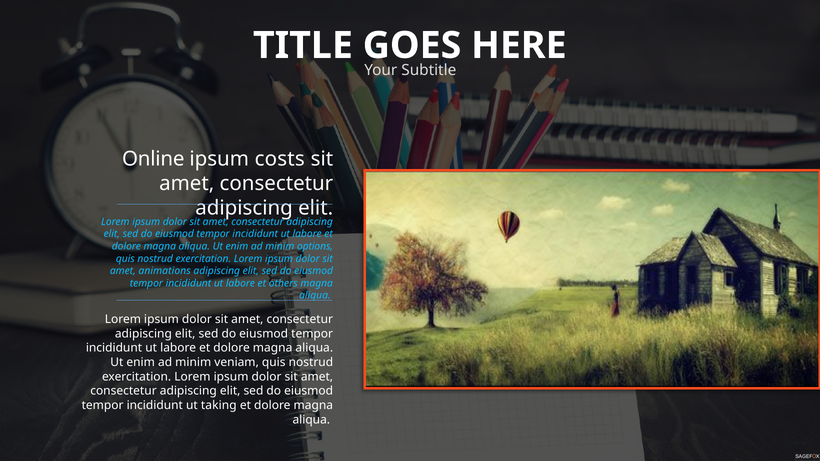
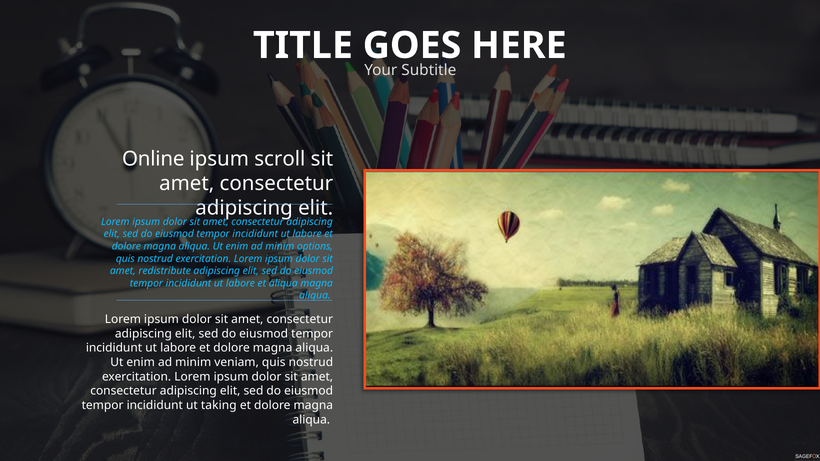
costs: costs -> scroll (280, 159)
animations: animations -> redistribute (165, 271)
et others: others -> aliqua (283, 283)
